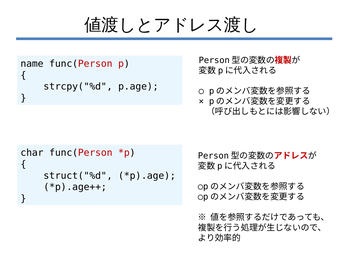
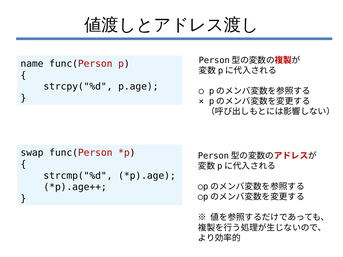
char: char -> swap (32, 153)
struct("%d: struct("%d -> strcmp("%d (78, 176)
